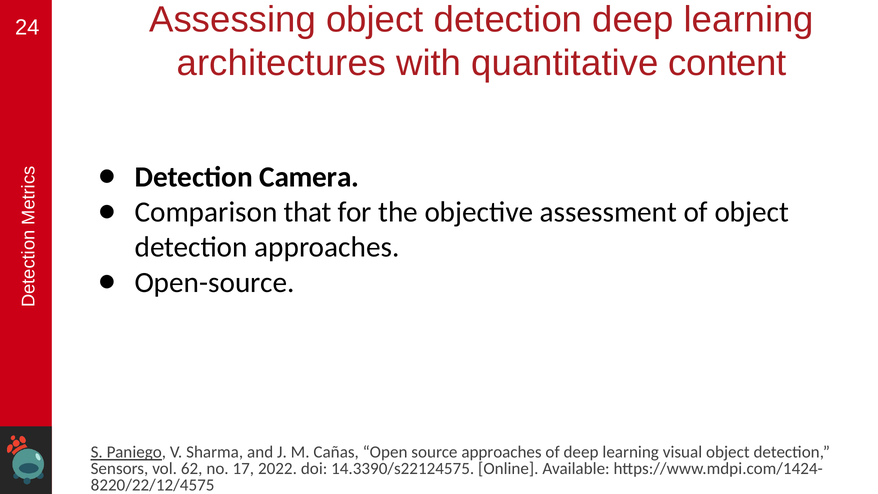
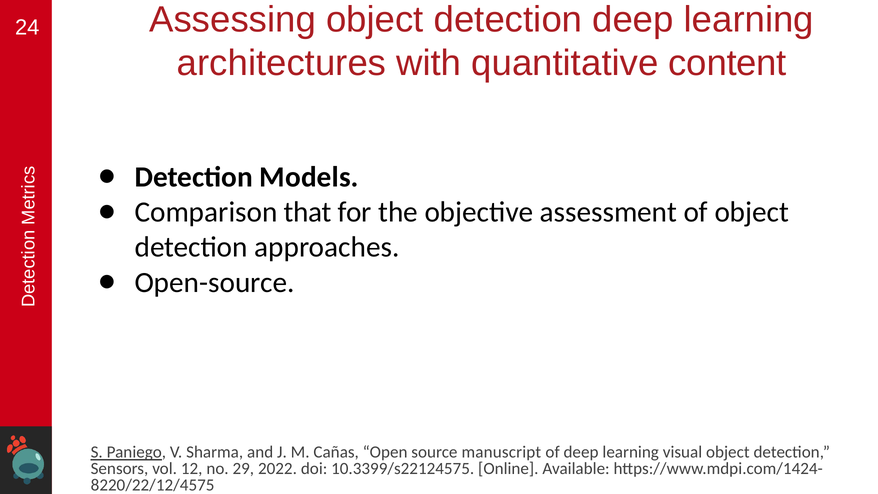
Camera: Camera -> Models (309, 177)
source approaches: approaches -> manuscript (501, 452)
62: 62 -> 12 (192, 469)
17: 17 -> 29 (243, 469)
14.3390/s22124575: 14.3390/s22124575 -> 10.3399/s22124575 (403, 469)
